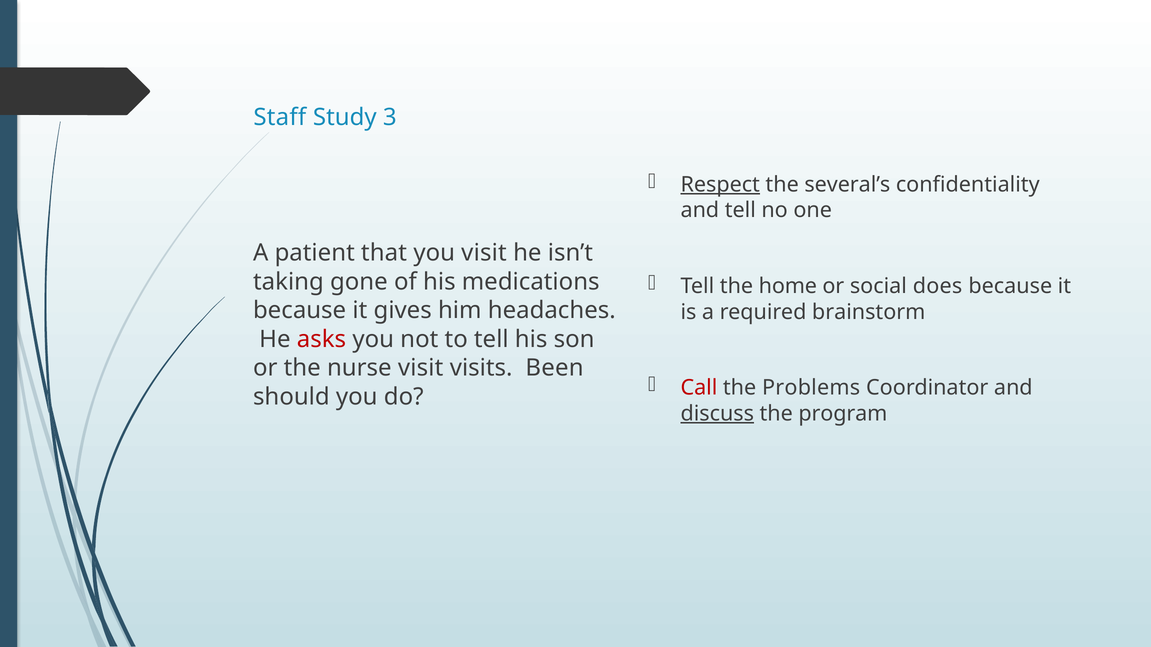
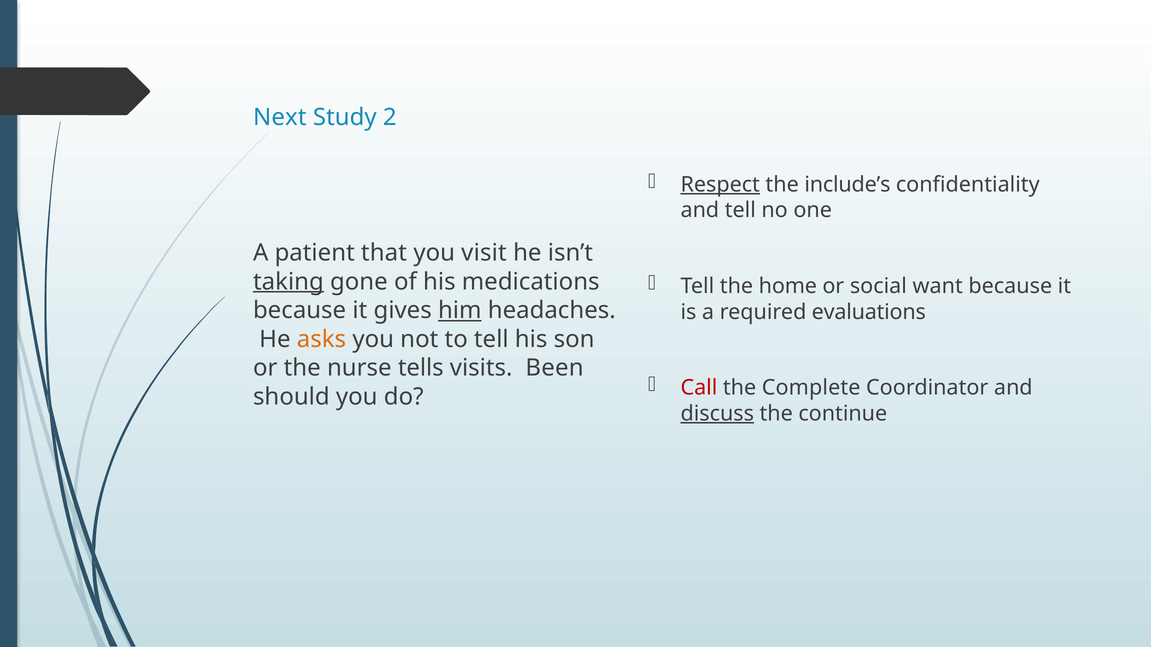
Staff: Staff -> Next (280, 117)
3: 3 -> 2 (390, 117)
several’s: several’s -> include’s (847, 185)
does: does -> want (938, 286)
taking underline: none -> present (288, 282)
him underline: none -> present (460, 311)
brainstorm: brainstorm -> evaluations (869, 312)
asks colour: red -> orange (321, 339)
nurse visit: visit -> tells (421, 368)
Problems: Problems -> Complete (811, 388)
program: program -> continue (843, 414)
